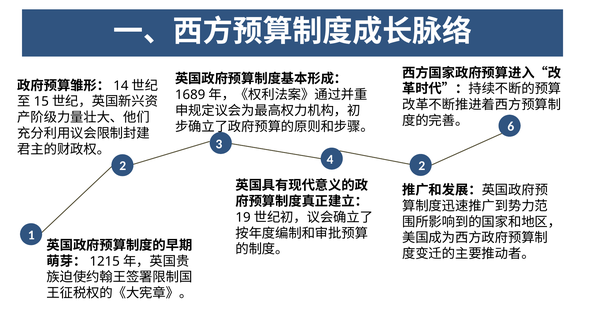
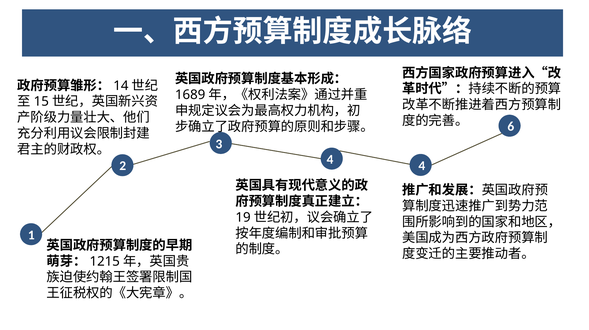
4 2: 2 -> 4 (422, 166)
